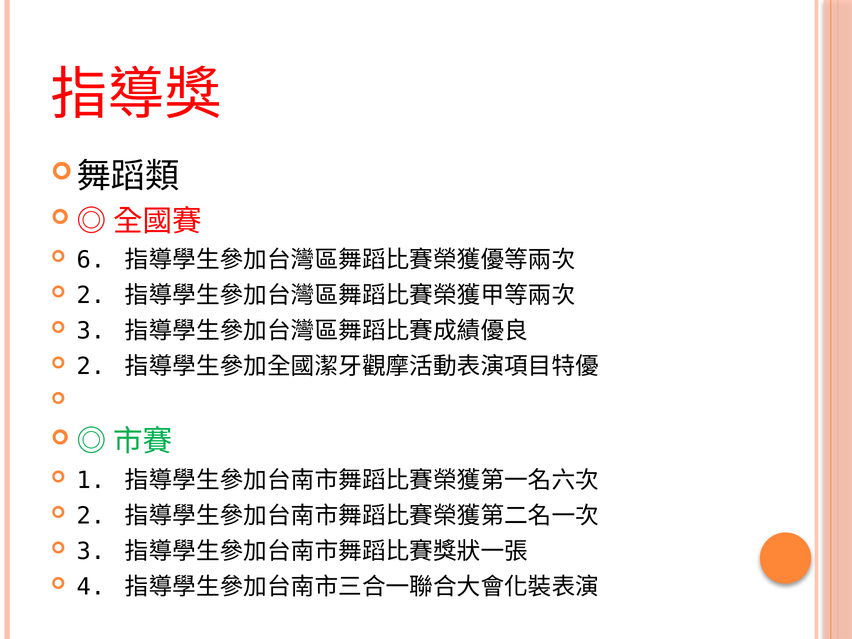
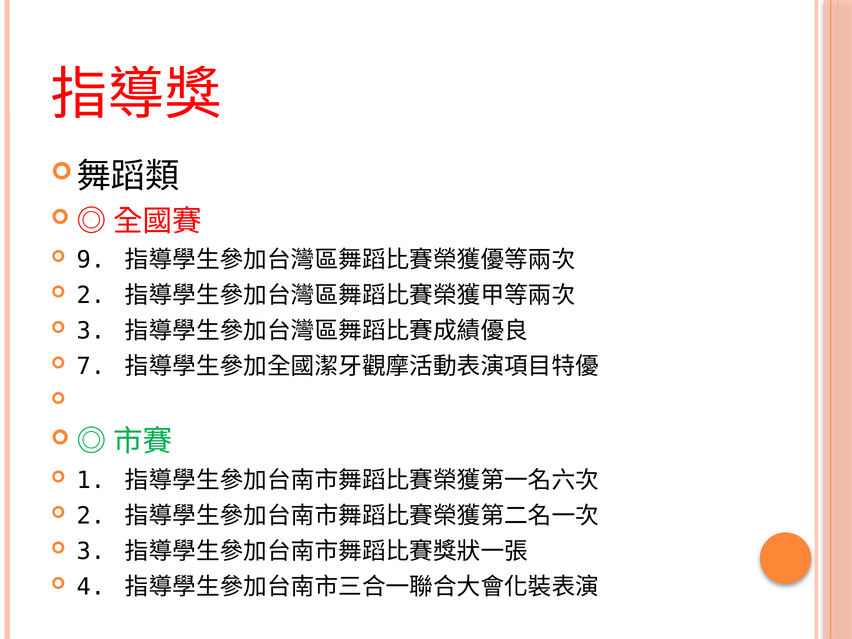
6: 6 -> 9 (91, 260)
2: 2 -> 7 (91, 367)
